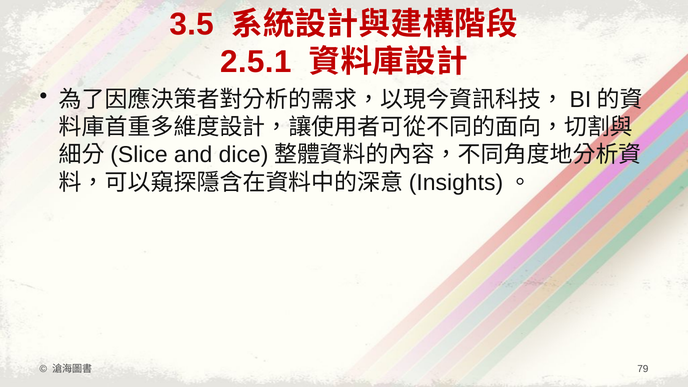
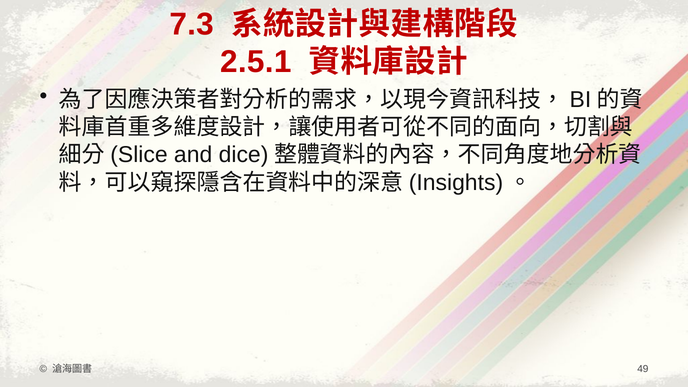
3.5: 3.5 -> 7.3 (192, 24)
79: 79 -> 49 (643, 369)
